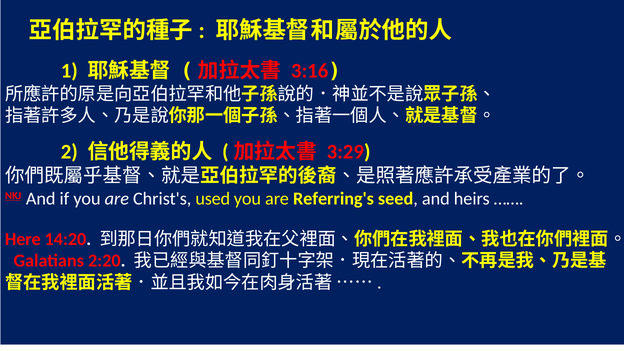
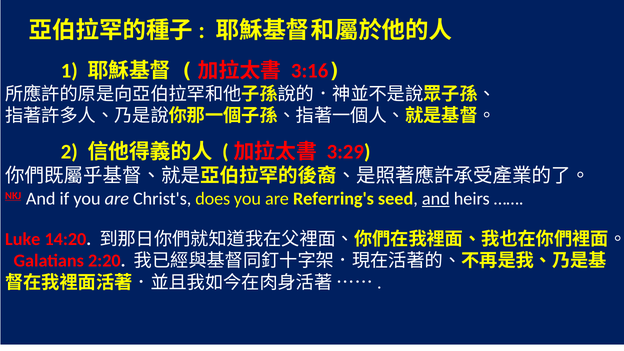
used: used -> does (213, 199)
and underline: none -> present (436, 199)
Here: Here -> Luke (23, 239)
